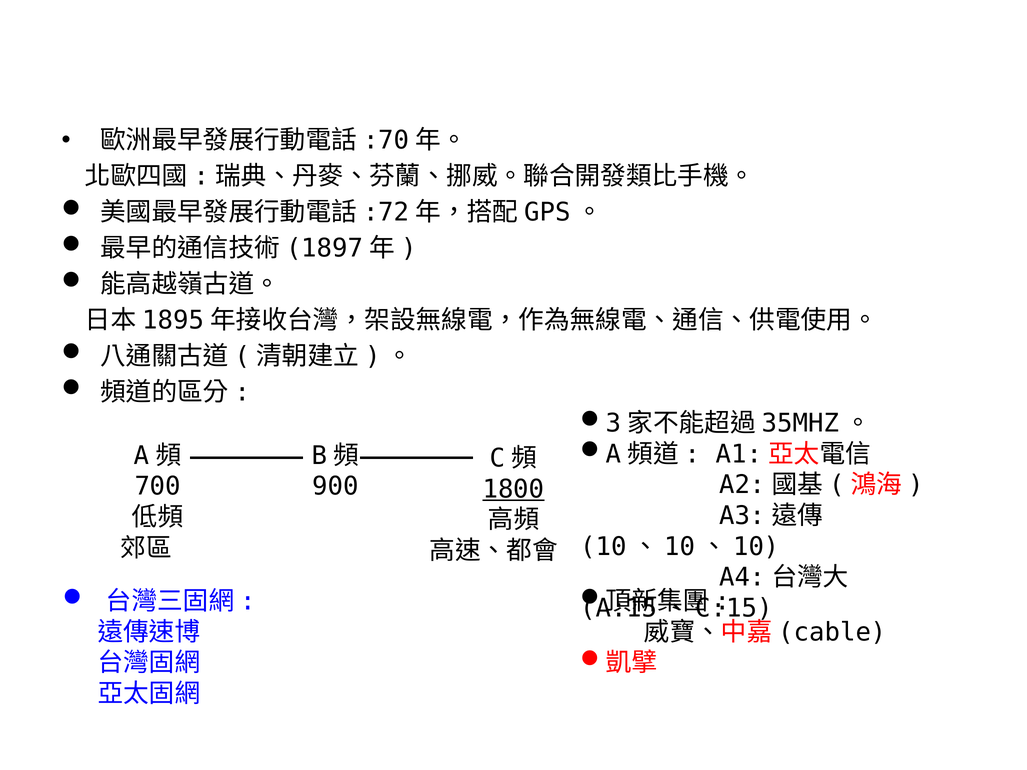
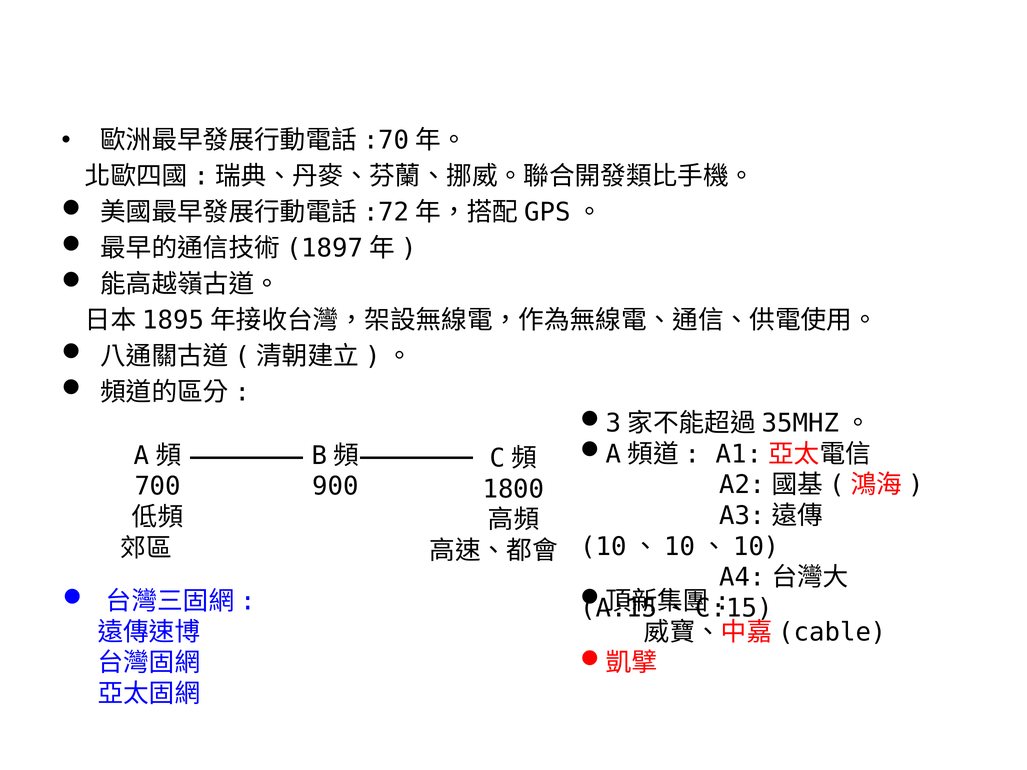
1800 underline: present -> none (514, 489)
